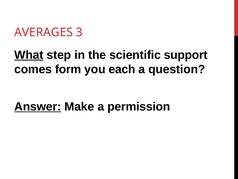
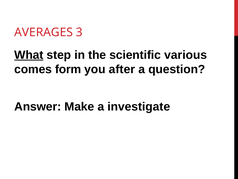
support: support -> various (186, 55)
each: each -> after (122, 69)
Answer underline: present -> none (38, 106)
permission: permission -> investigate (139, 106)
